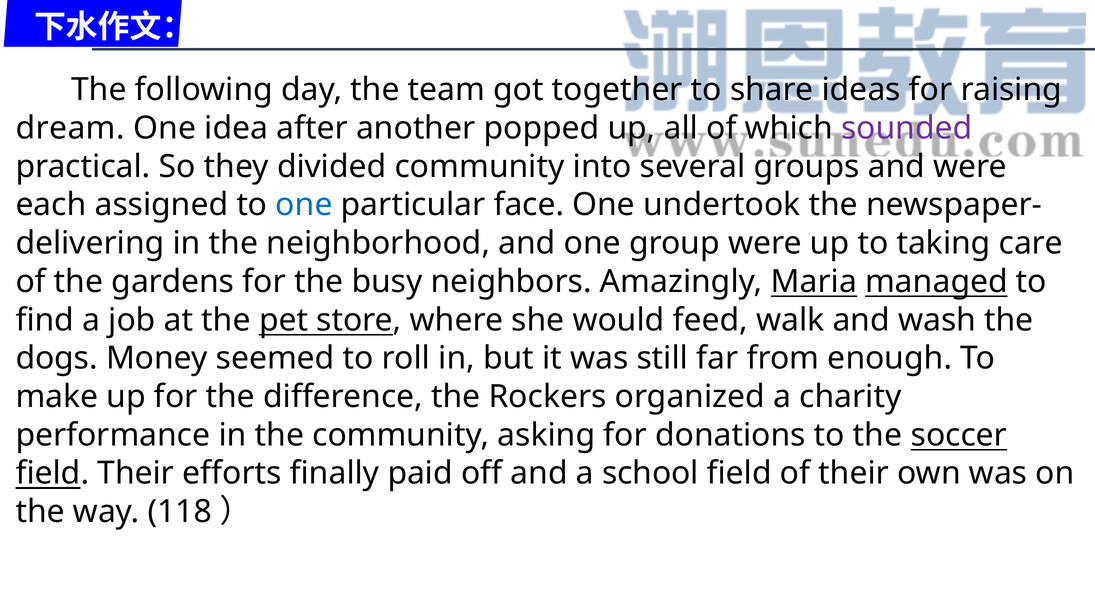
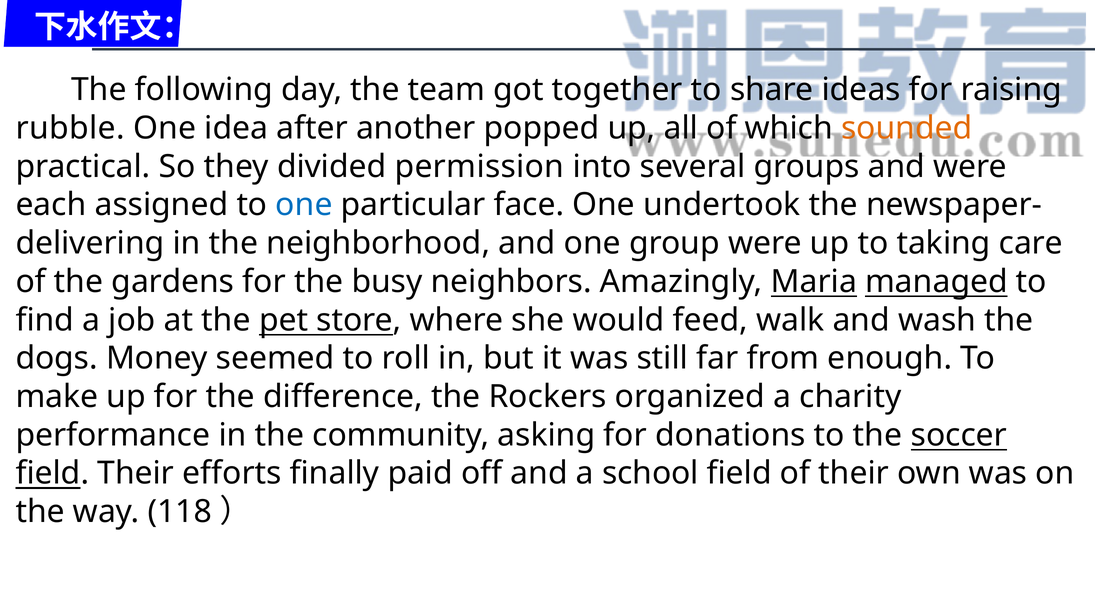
dream: dream -> rubble (70, 128)
sounded colour: purple -> orange (907, 128)
divided community: community -> permission (479, 167)
